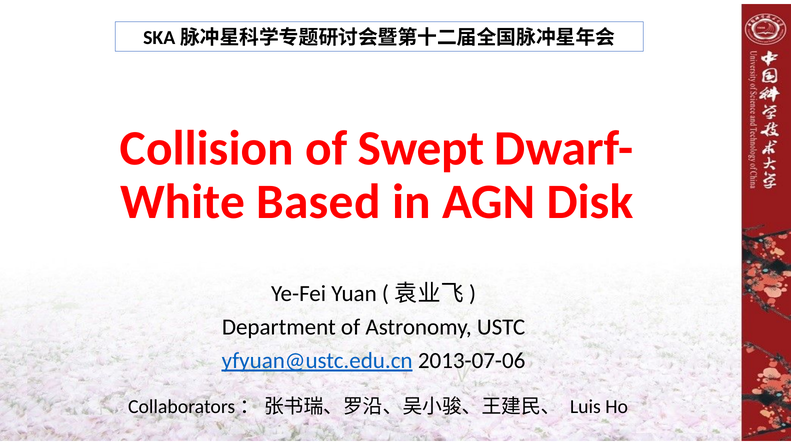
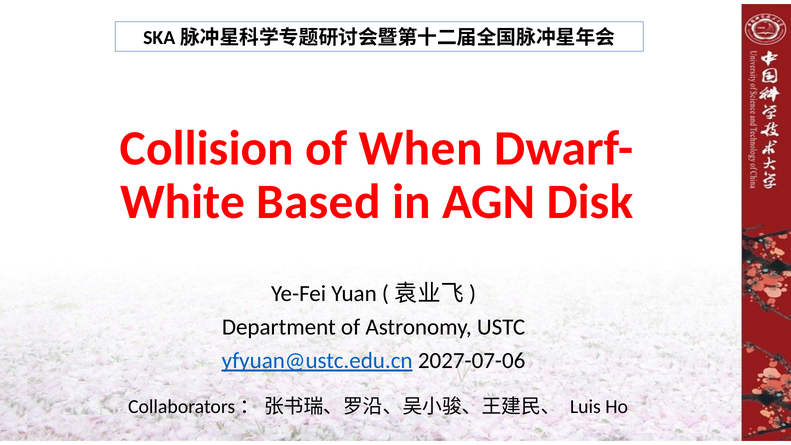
Swept: Swept -> When (421, 148)
2013-07-06: 2013-07-06 -> 2027-07-06 (472, 360)
